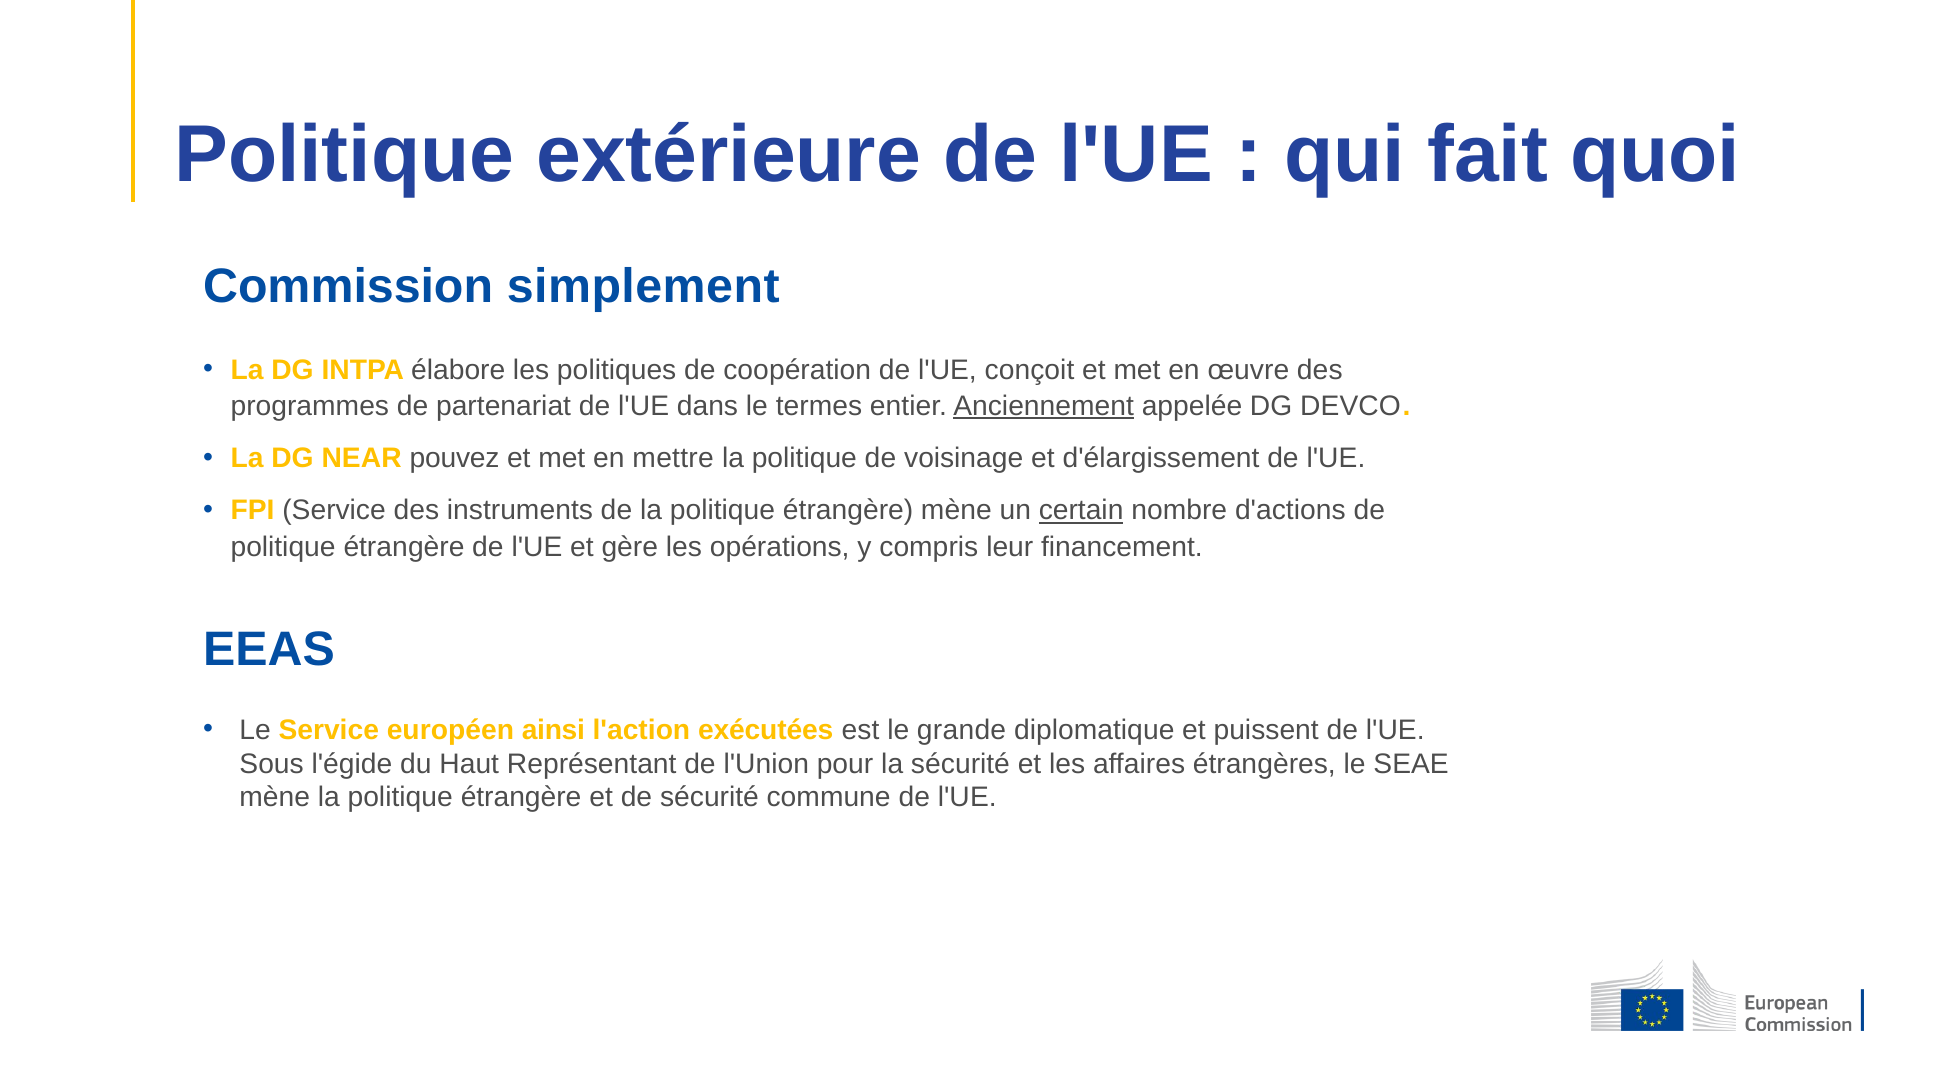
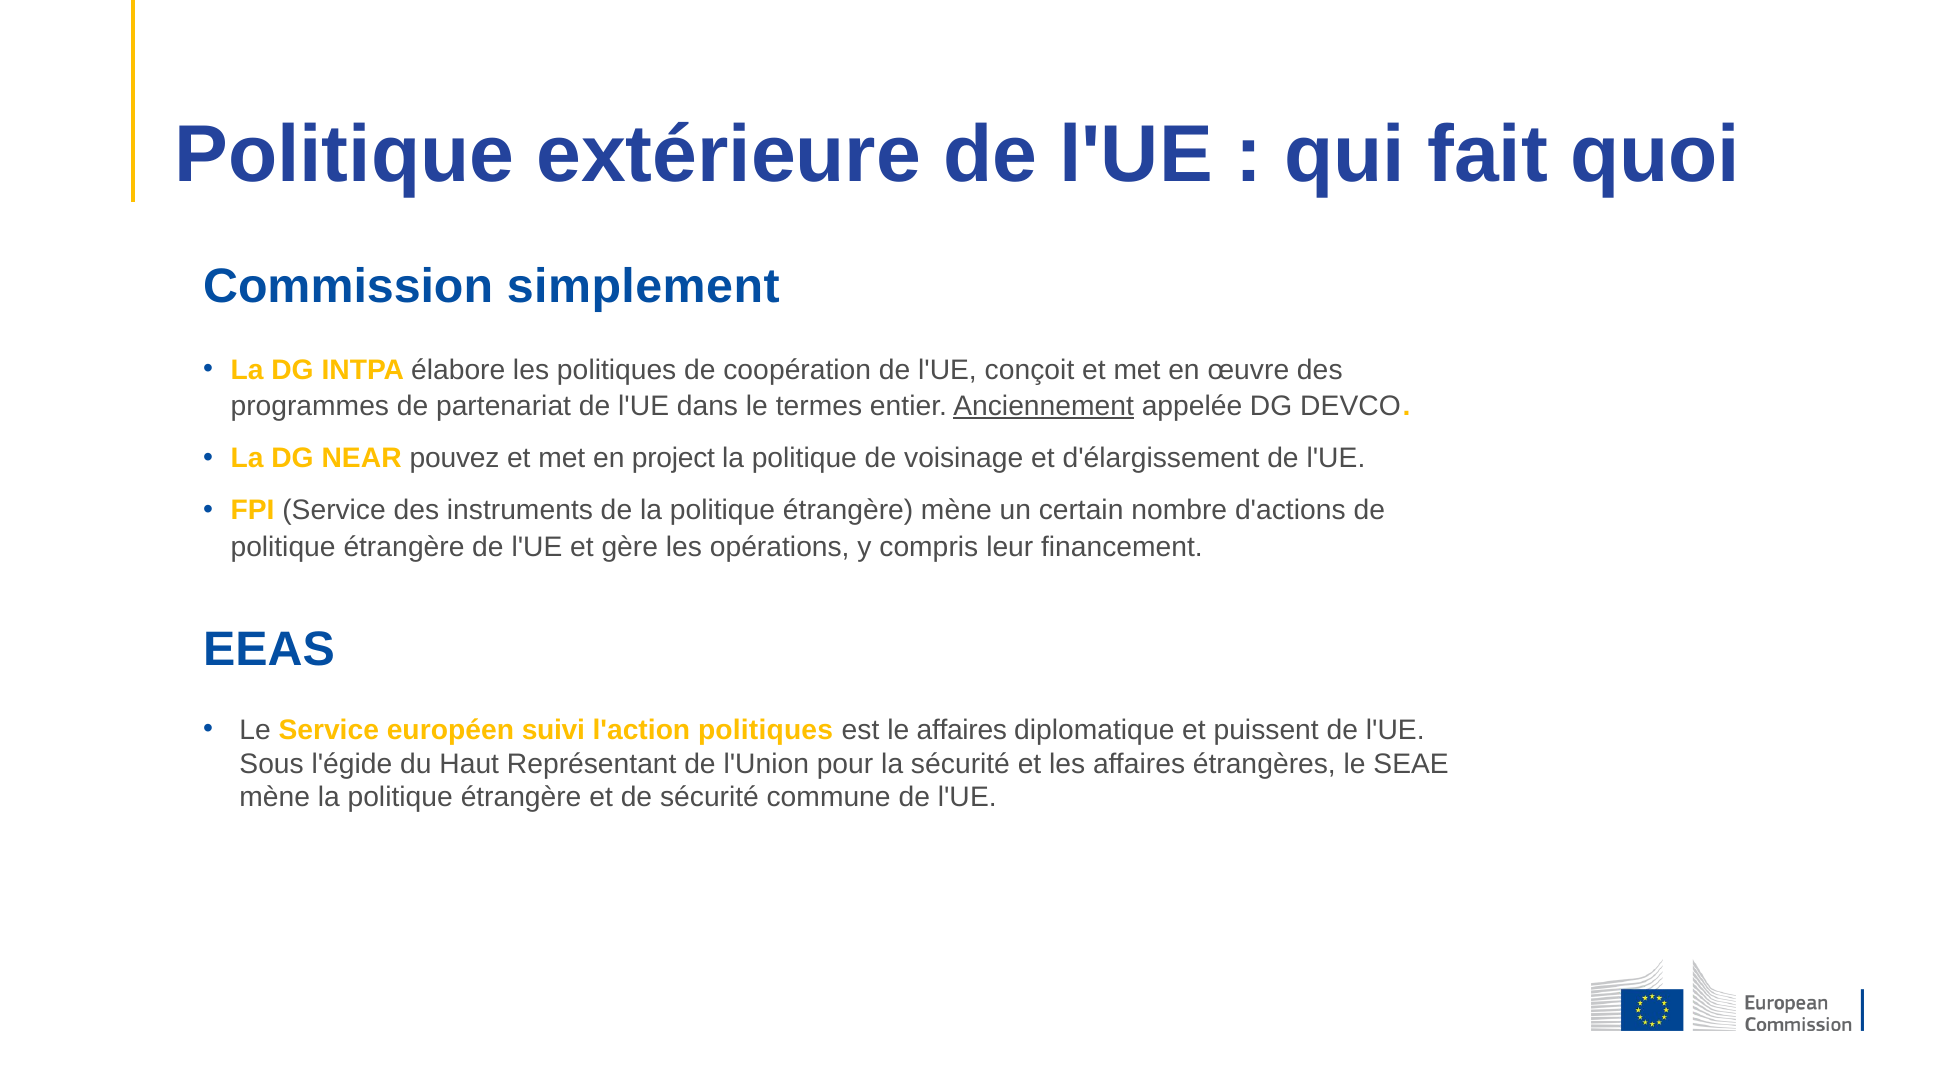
mettre: mettre -> project (673, 458)
certain underline: present -> none (1081, 511)
ainsi: ainsi -> suivi (553, 730)
l'action exécutées: exécutées -> politiques (766, 730)
le grande: grande -> affaires (962, 730)
